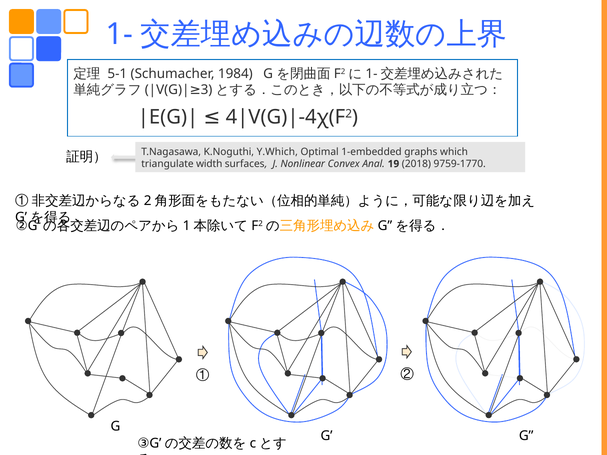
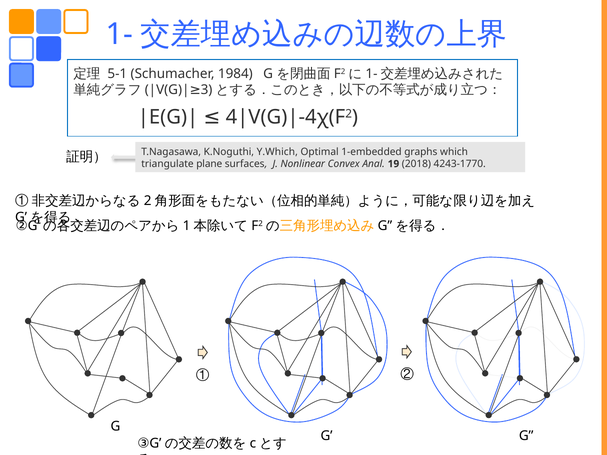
width: width -> plane (209, 164)
9759-1770: 9759-1770 -> 4243-1770 (460, 164)
